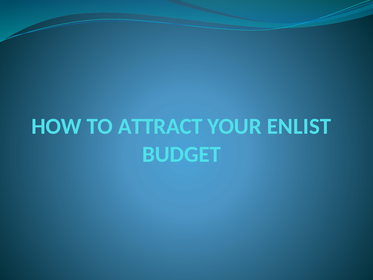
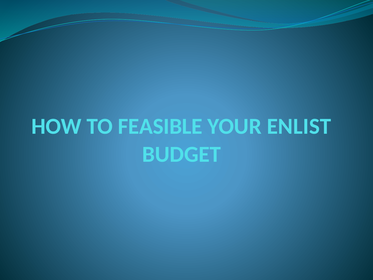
ATTRACT: ATTRACT -> FEASIBLE (160, 126)
